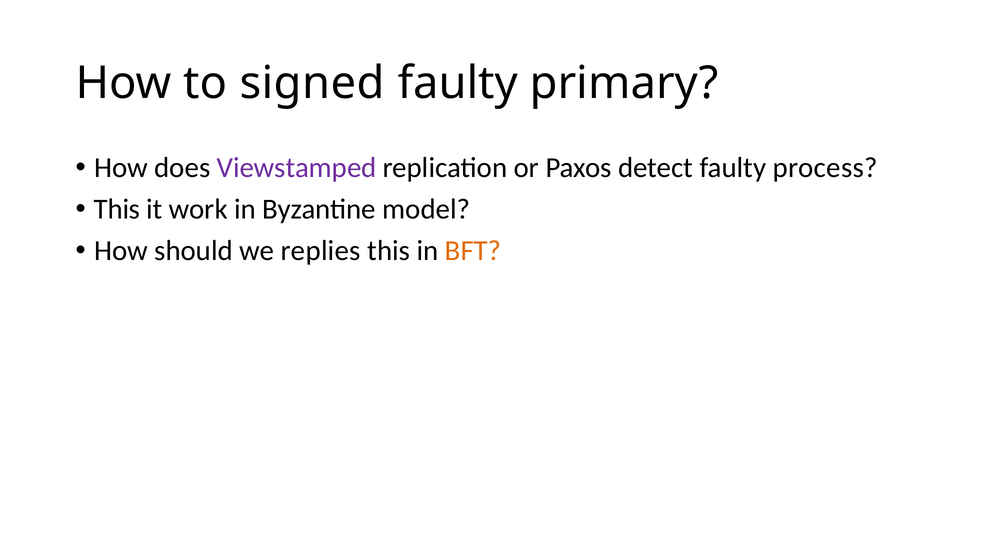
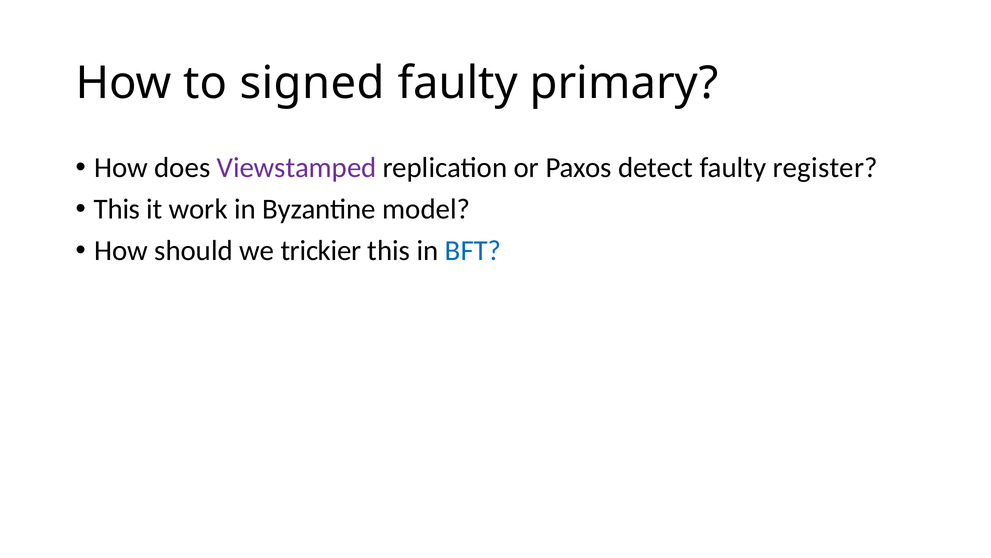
process: process -> register (825, 168)
replies: replies -> trickier (321, 251)
BFT colour: orange -> blue (473, 251)
